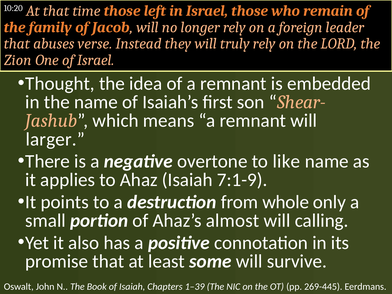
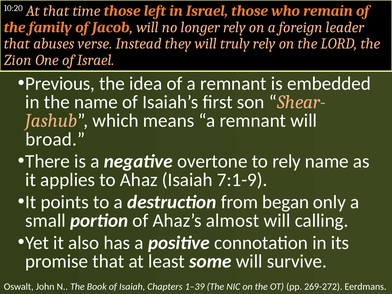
Thought: Thought -> Previous (60, 84)
larger: larger -> broad (55, 139)
to like: like -> rely (287, 161)
whole: whole -> began (286, 202)
269-445: 269-445 -> 269-272 (323, 287)
